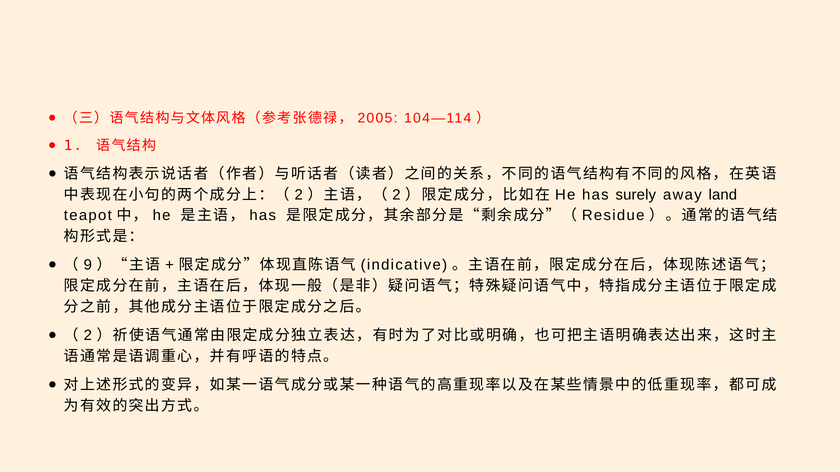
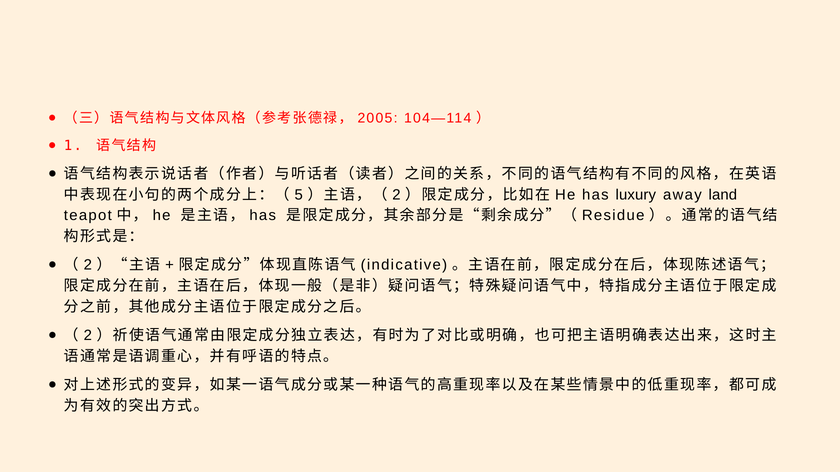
2: 2 -> 5 (299, 195)
surely: surely -> luxury (636, 195)
9: 9 -> 2 (88, 265)
